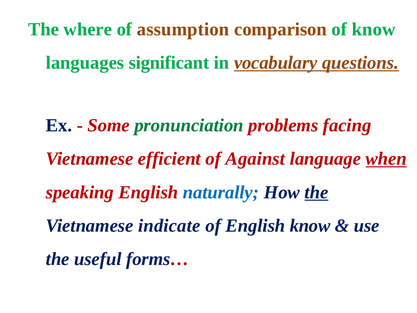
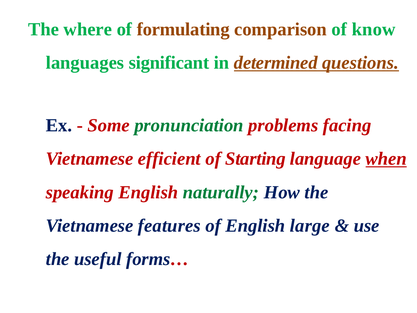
assumption: assumption -> formulating (183, 29)
vocabulary: vocabulary -> determined (276, 63)
Against: Against -> Starting (255, 159)
naturally colour: blue -> green (221, 192)
the underline: present -> none (316, 192)
indicate: indicate -> features (169, 225)
English know: know -> large (310, 225)
